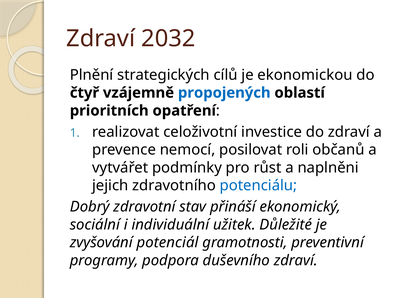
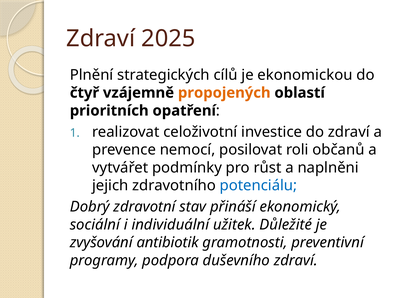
2032: 2032 -> 2025 (168, 38)
propojených colour: blue -> orange (224, 93)
potenciál: potenciál -> antibiotik (168, 242)
